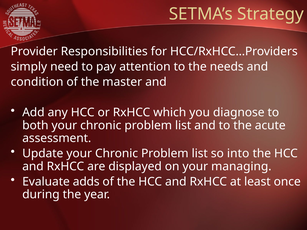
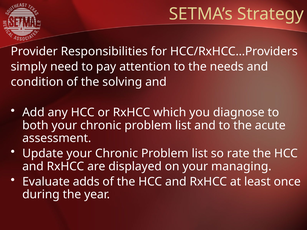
master: master -> solving (122, 82)
into: into -> rate (238, 154)
